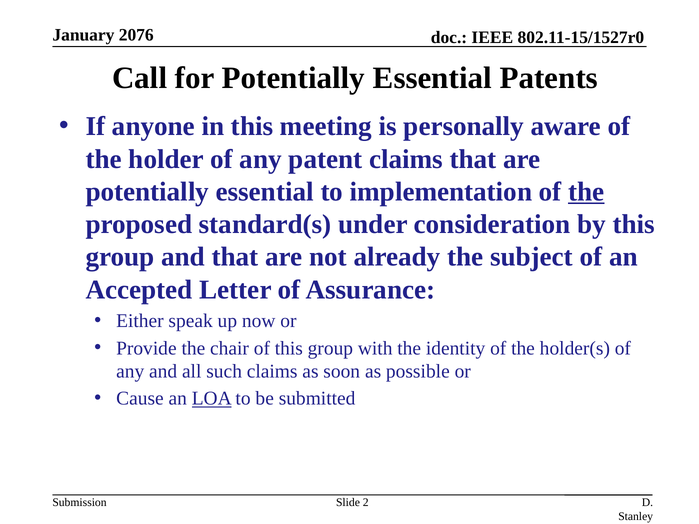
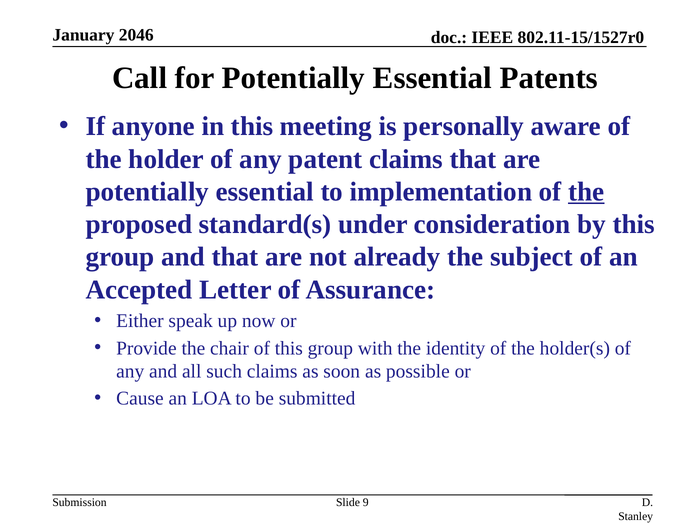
2076: 2076 -> 2046 (136, 35)
LOA underline: present -> none (212, 399)
2: 2 -> 9 (366, 503)
